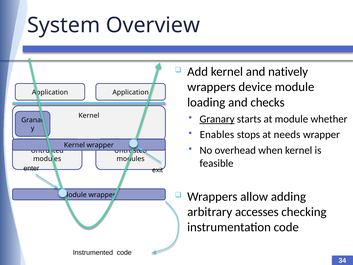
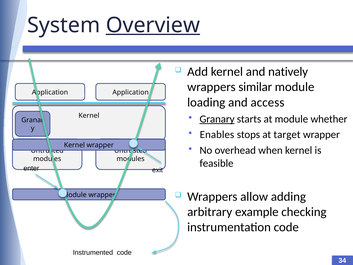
Overview underline: none -> present (153, 25)
device: device -> similar (255, 87)
checks: checks -> access (267, 102)
needs: needs -> target (287, 135)
accesses: accesses -> example (257, 212)
